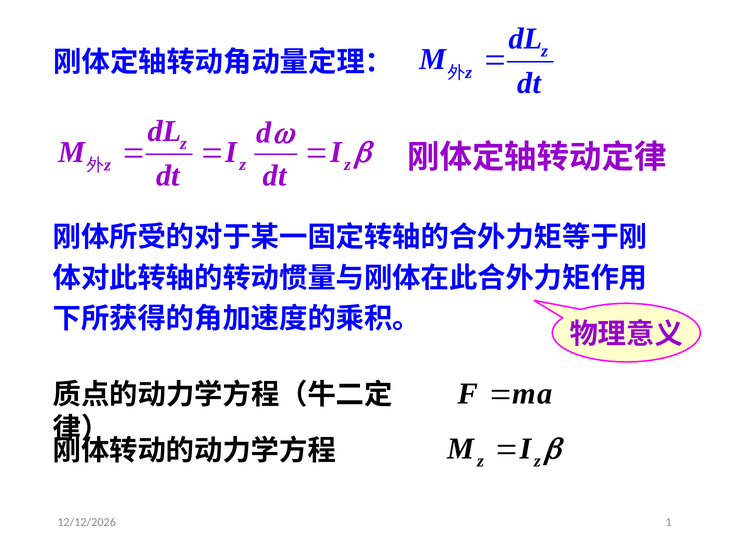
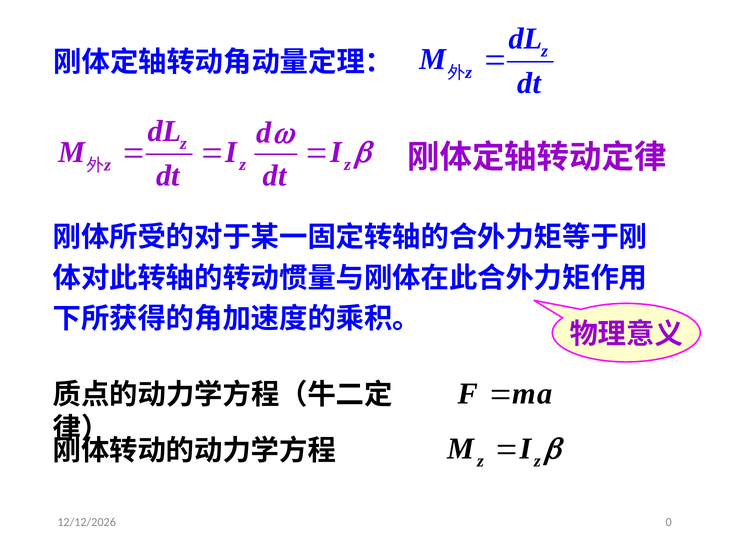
1: 1 -> 0 (669, 522)
